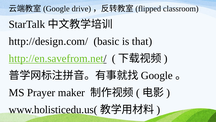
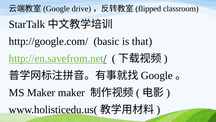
http://design.com/: http://design.com/ -> http://google.com/ (48, 41)
MS Prayer: Prayer -> Maker (41, 92)
